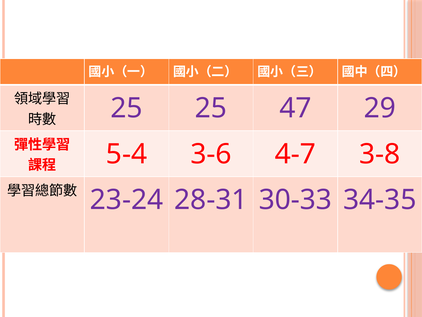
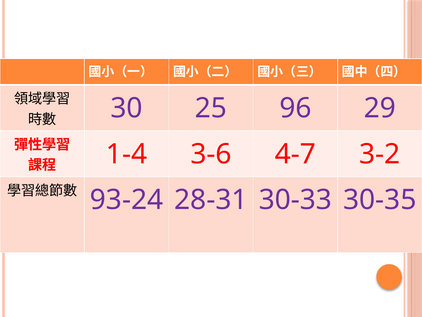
25: 25 -> 30 (127, 108)
47: 47 -> 96 (295, 108)
5-4: 5-4 -> 1-4 (127, 154)
3-8: 3-8 -> 3-2 (380, 154)
23-24: 23-24 -> 93-24 (127, 200)
34-35: 34-35 -> 30-35 (380, 200)
